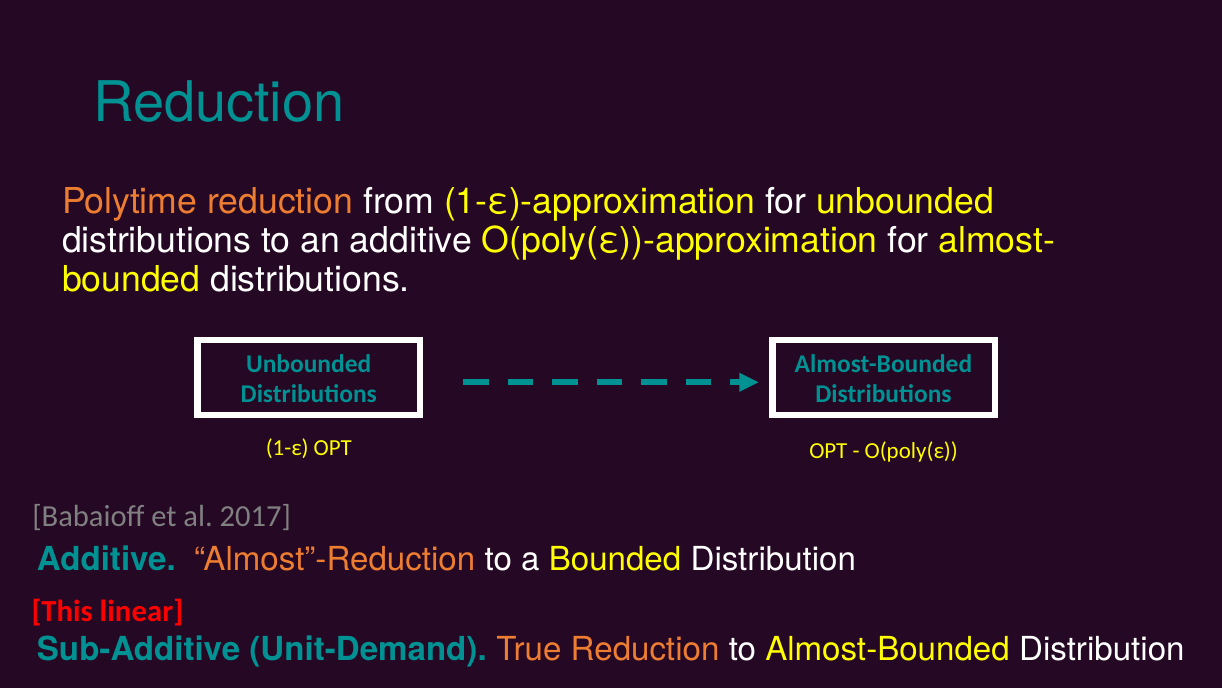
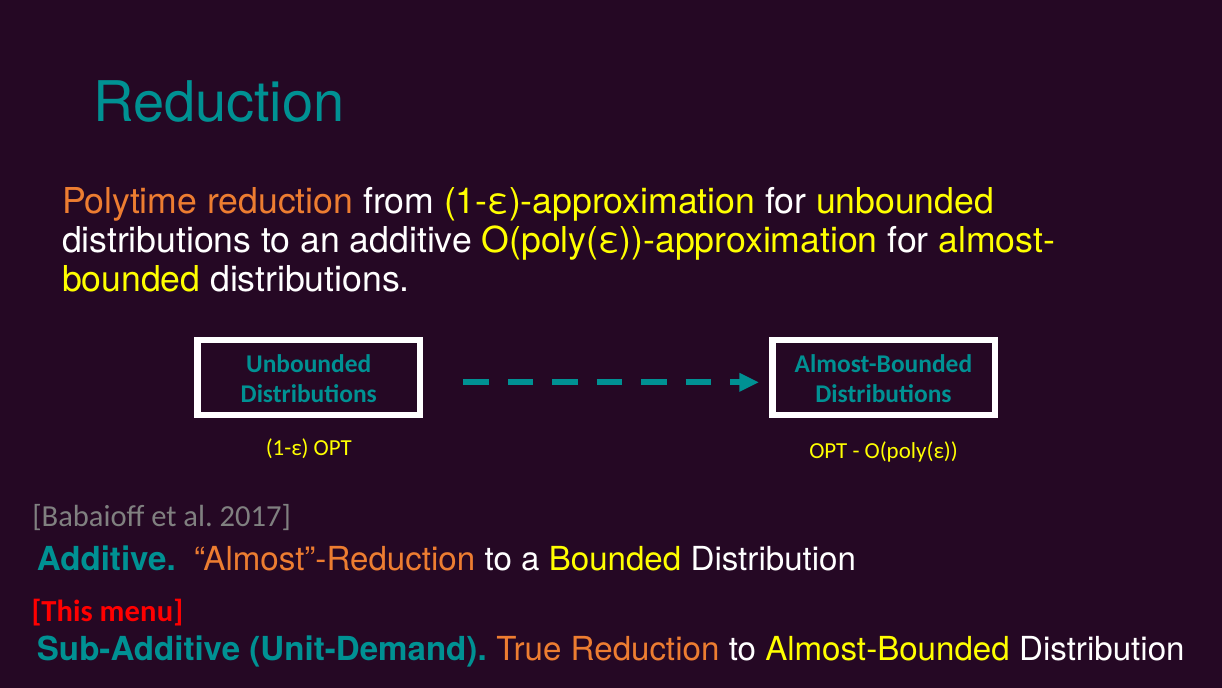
linear: linear -> menu (141, 611)
